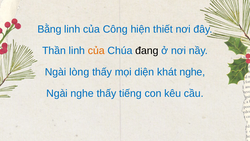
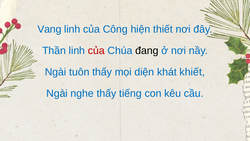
Bằng: Bằng -> Vang (49, 29)
của colour: orange -> red (96, 51)
lòng: lòng -> tuôn (79, 72)
khát nghe: nghe -> khiết (192, 72)
